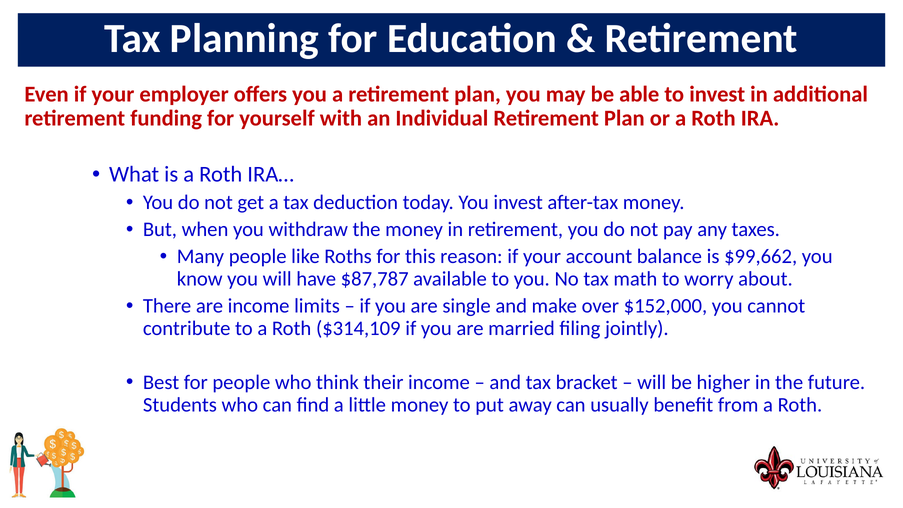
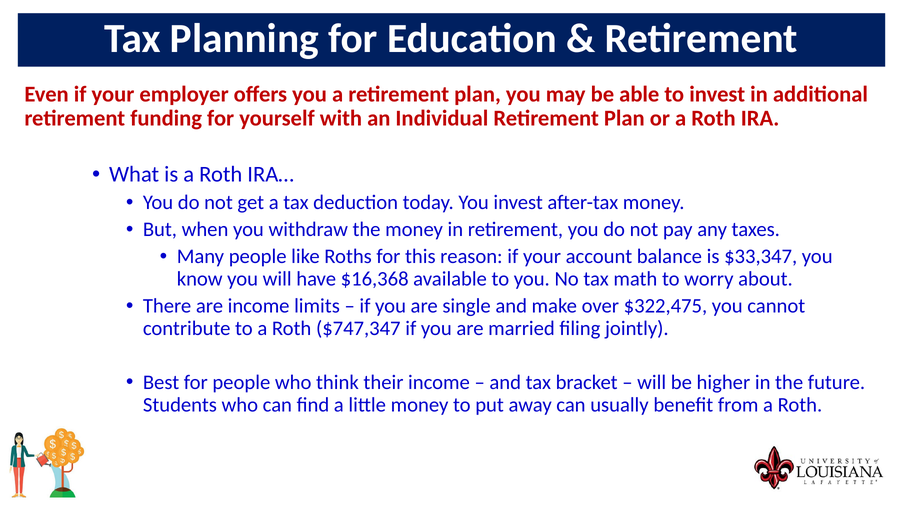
$99,662: $99,662 -> $33,347 (761, 257)
$87,787: $87,787 -> $16,368 (375, 279)
$152,000: $152,000 -> $322,475 (665, 306)
$314,109: $314,109 -> $747,347 (358, 328)
